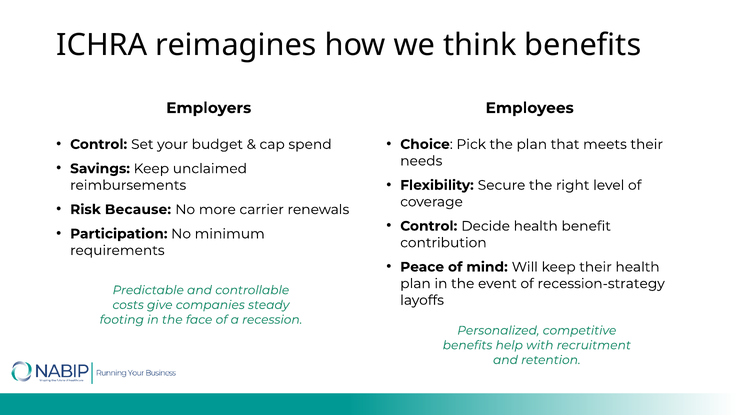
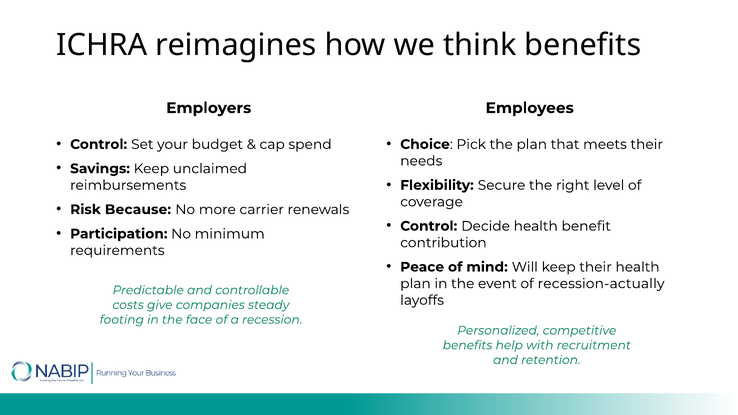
recession-strategy: recession-strategy -> recession-actually (601, 284)
